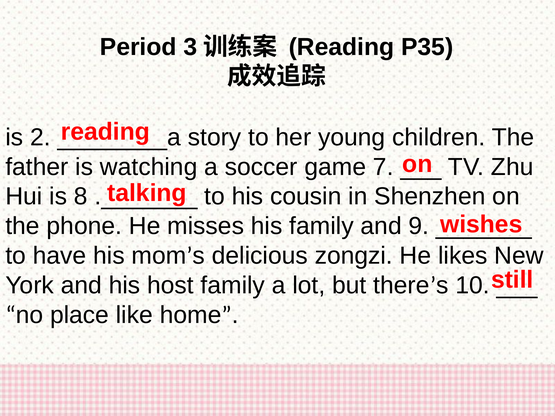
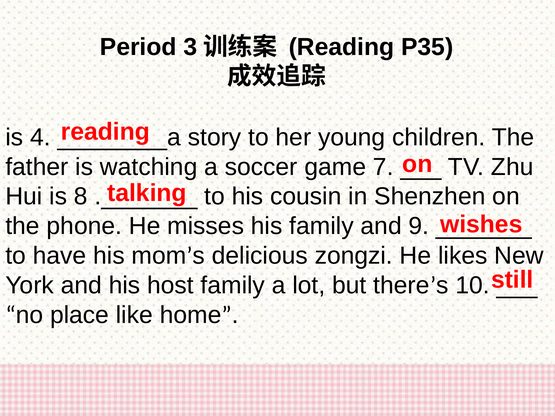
2: 2 -> 4 (40, 137)
